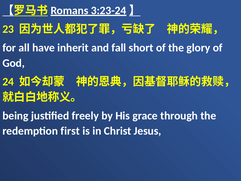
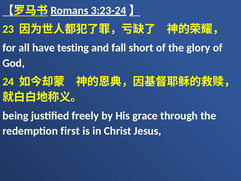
inherit: inherit -> testing (73, 48)
